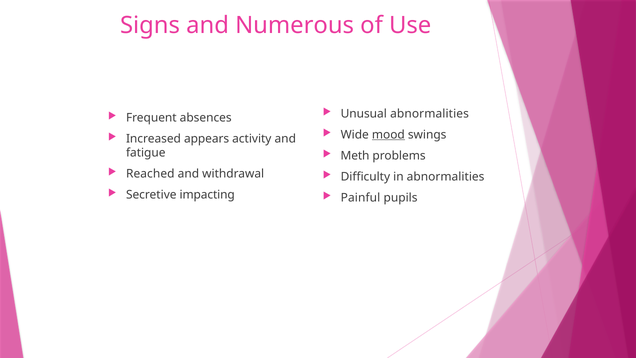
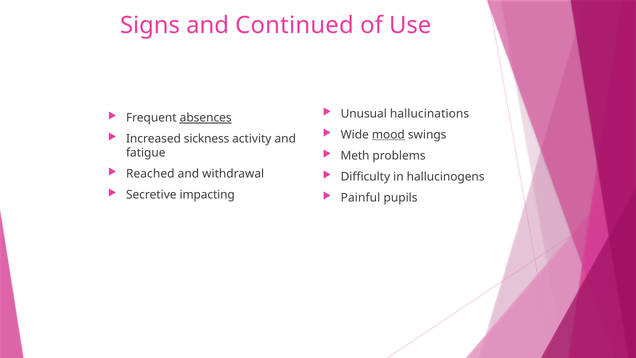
Numerous: Numerous -> Continued (294, 25)
Unusual abnormalities: abnormalities -> hallucinations (430, 114)
absences underline: none -> present (206, 118)
appears: appears -> sickness (207, 139)
in abnormalities: abnormalities -> hallucinogens (446, 177)
